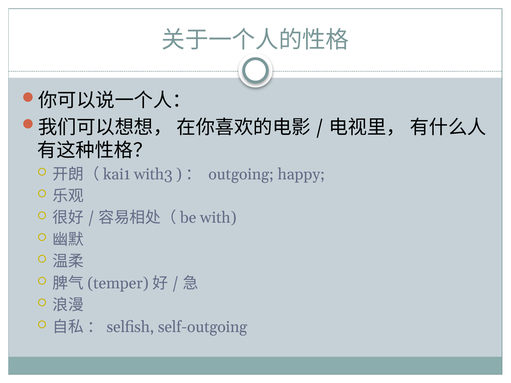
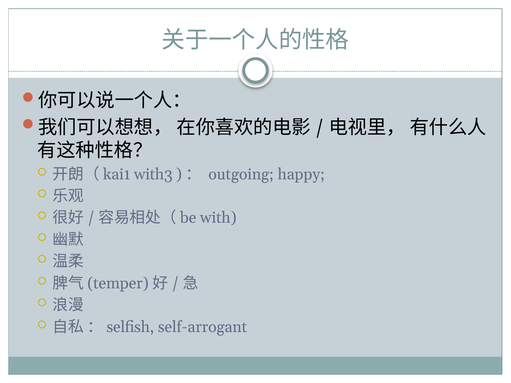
self-outgoing: self-outgoing -> self-arrogant (202, 327)
